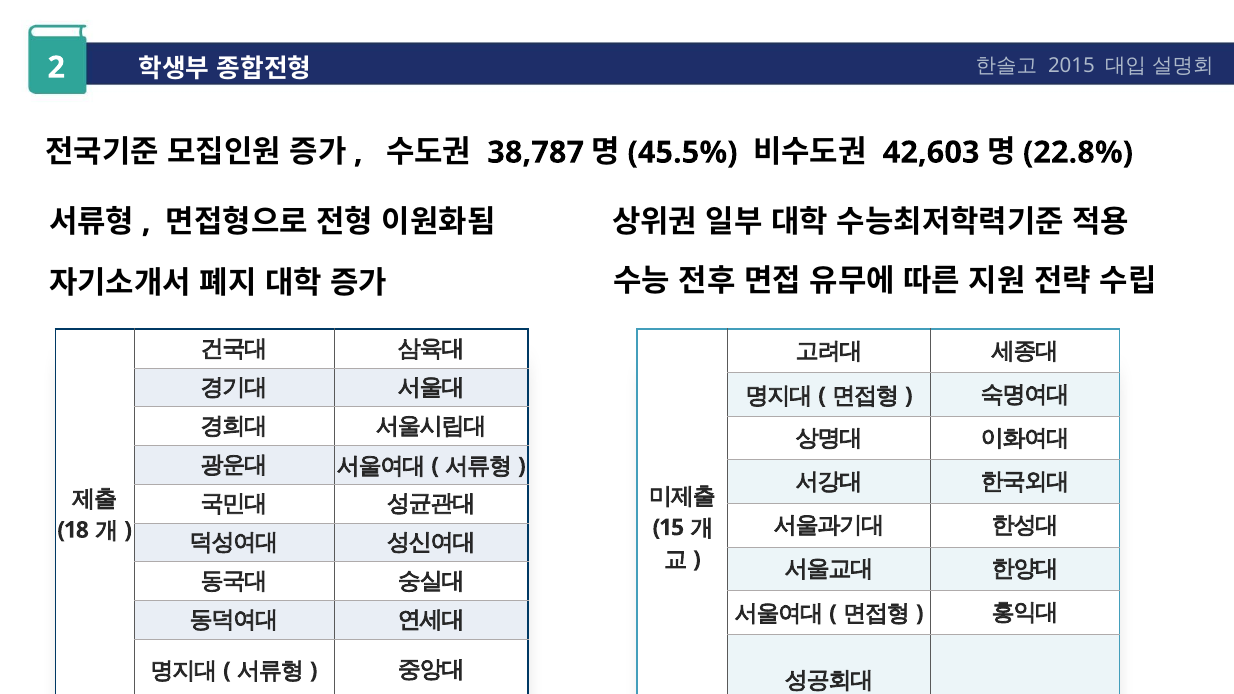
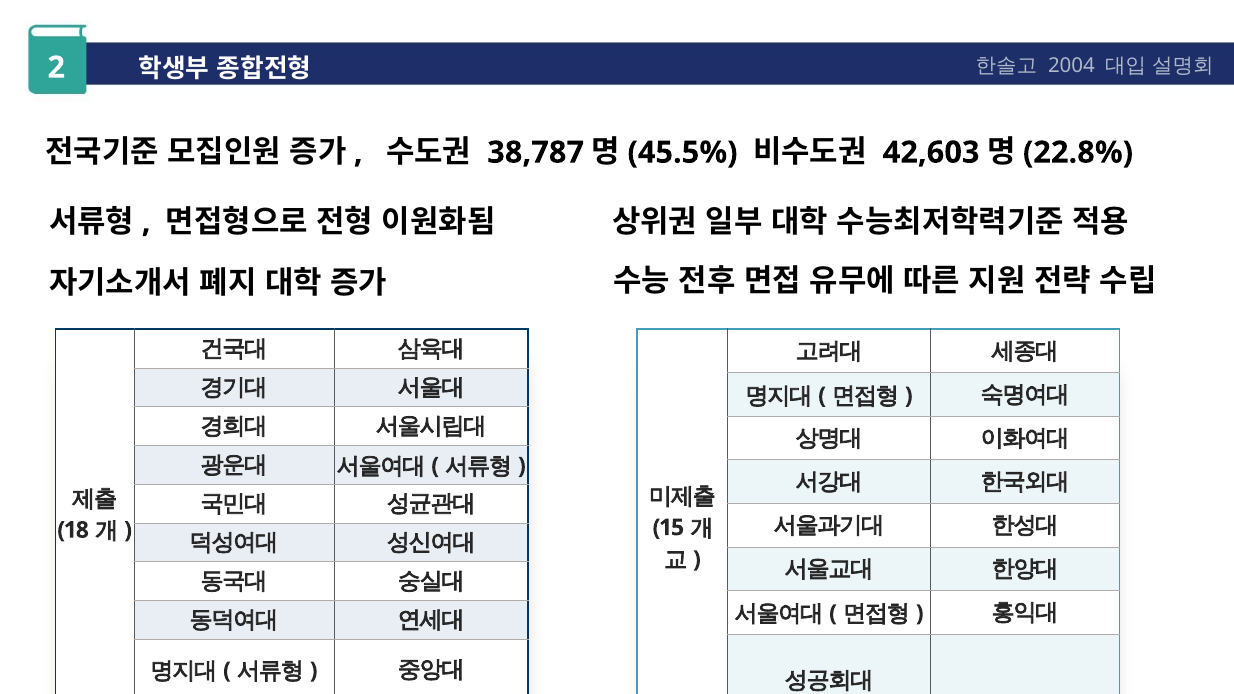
2015: 2015 -> 2004 (1071, 66)
